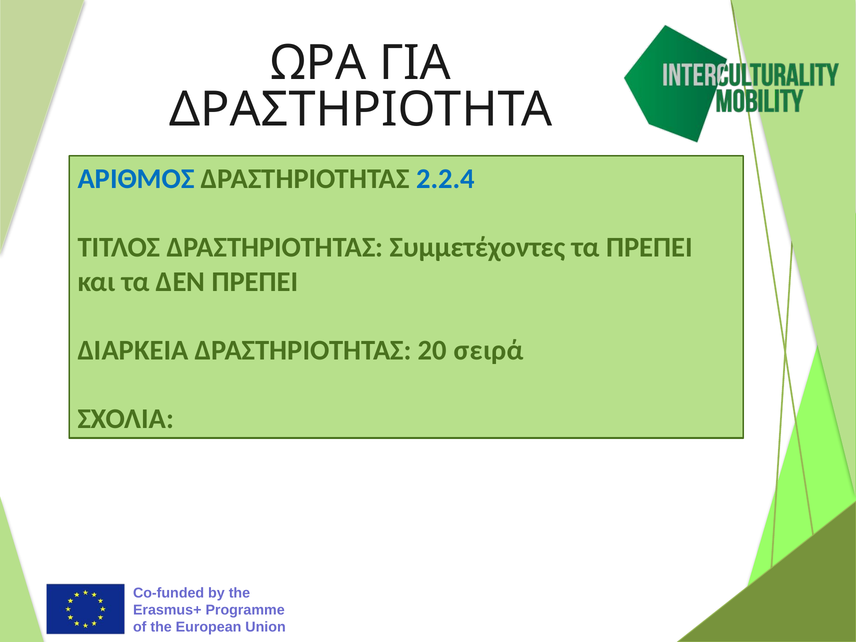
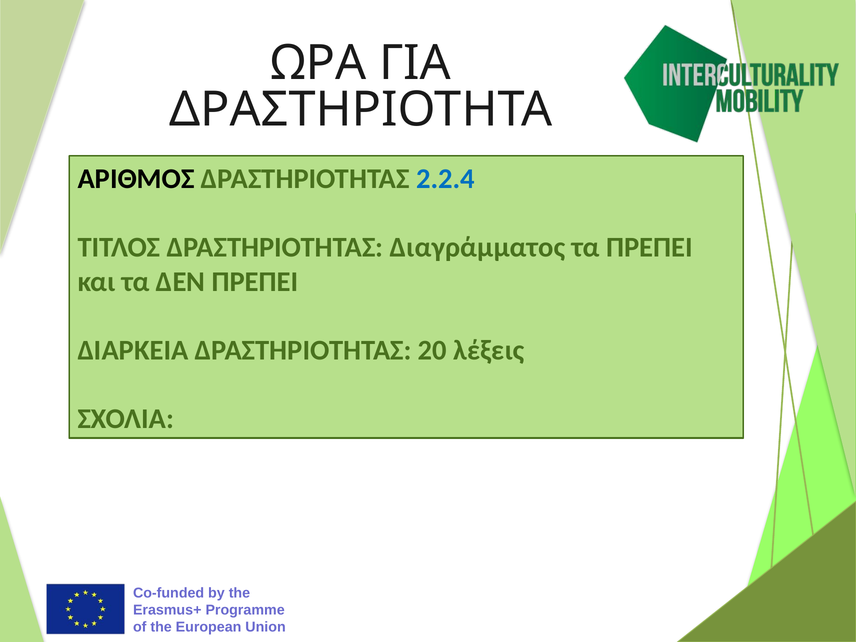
ΑΡΙΘΜΟΣ colour: blue -> black (136, 179)
Συμμετέχοντες: Συμμετέχοντες -> Διαγράμματος (478, 248)
σειρά: σειρά -> λέξεις (489, 350)
